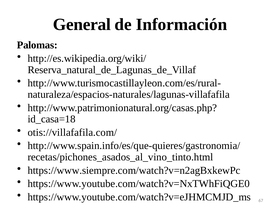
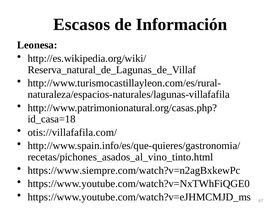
General: General -> Escasos (82, 24)
Palomas: Palomas -> Leonesa (37, 45)
